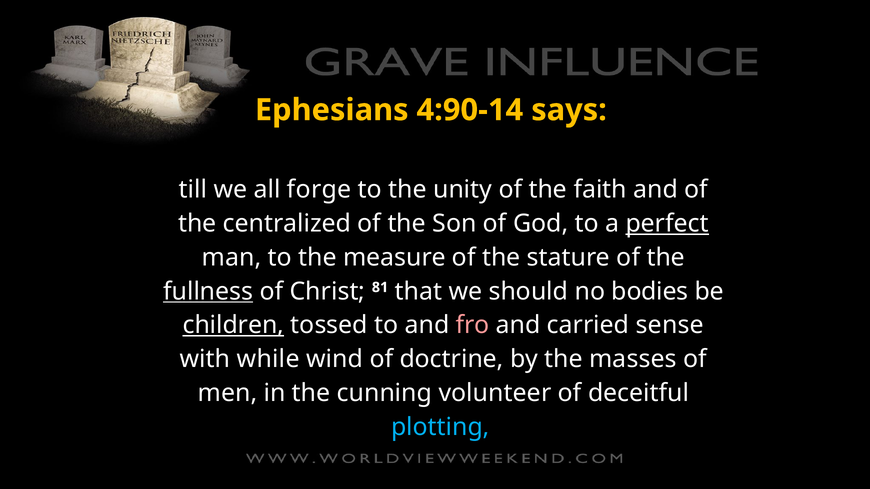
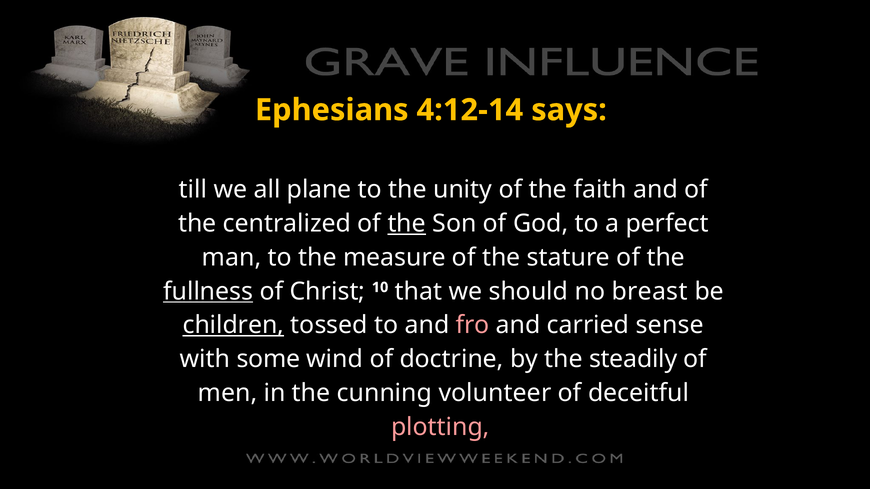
4:90-14: 4:90-14 -> 4:12-14 (470, 110)
forge: forge -> plane (319, 190)
the underline: none -> present (407, 224)
perfect underline: present -> none (667, 224)
81: 81 -> 10 (380, 288)
bodies: bodies -> breast (650, 292)
while: while -> some (268, 359)
masses: masses -> steadily (633, 359)
plotting colour: light blue -> pink (440, 427)
